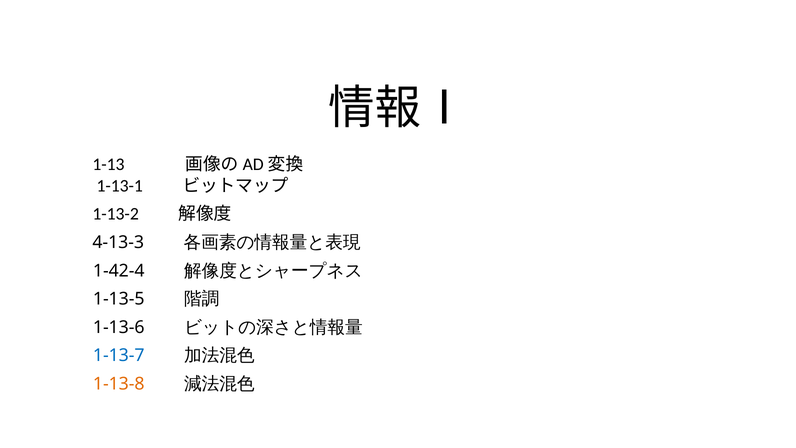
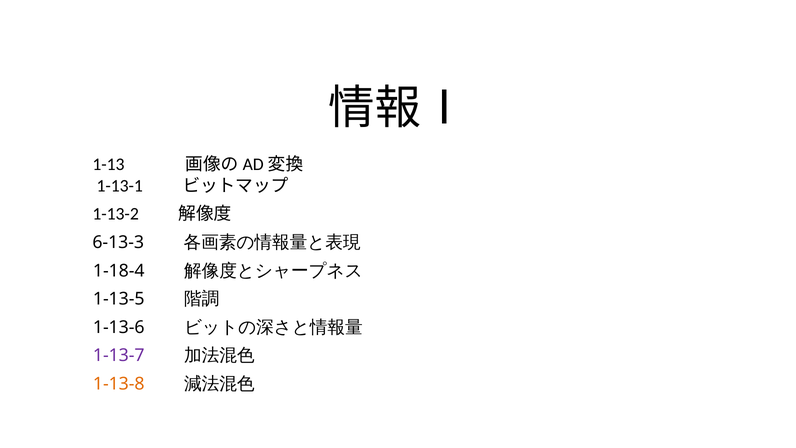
4-13-3: 4-13-3 -> 6-13-3 (118, 242)
1-42-4: 1-42-4 -> 1-18-4 (119, 271)
1-13-7 colour: blue -> purple (119, 355)
